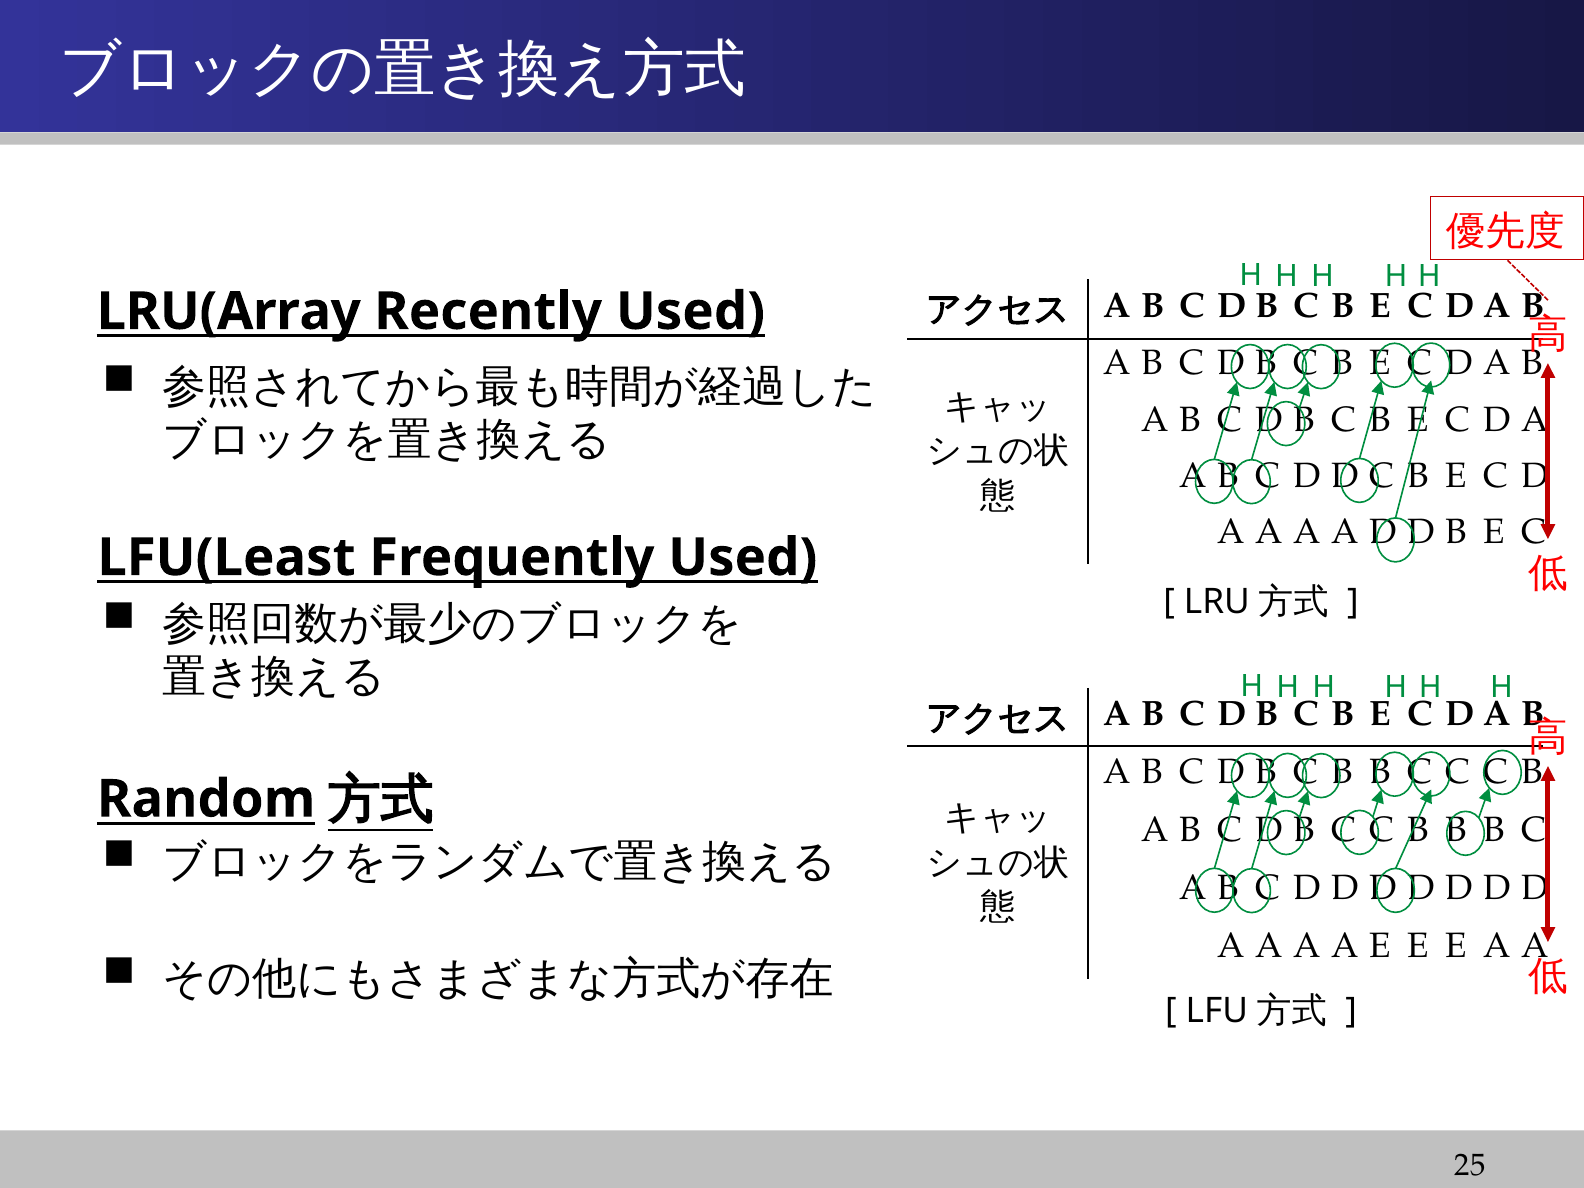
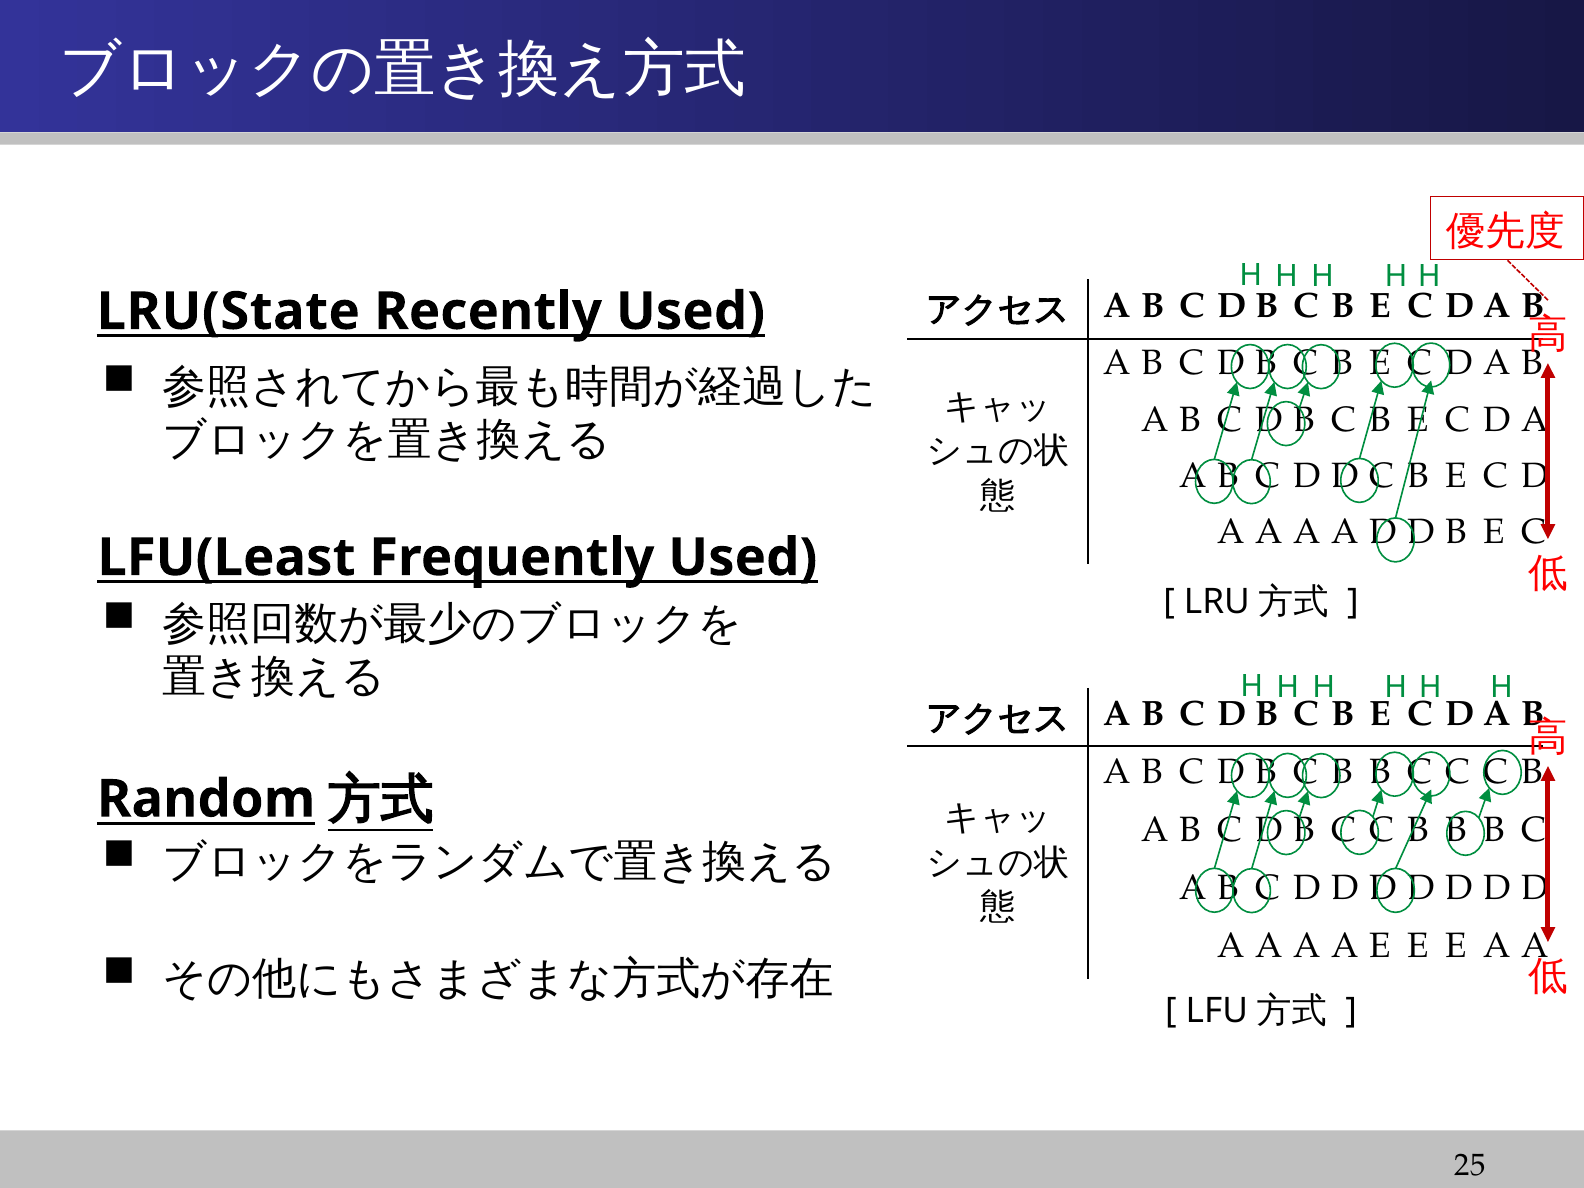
LRU(Array: LRU(Array -> LRU(State (228, 312)
